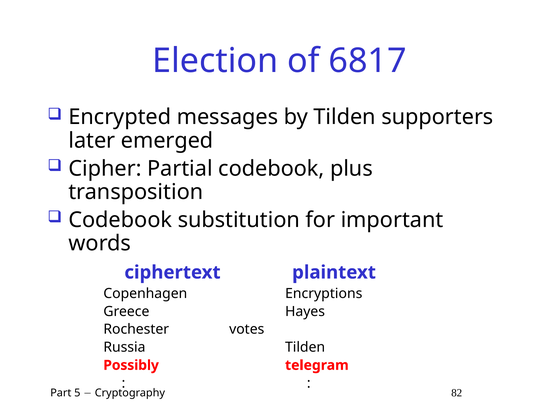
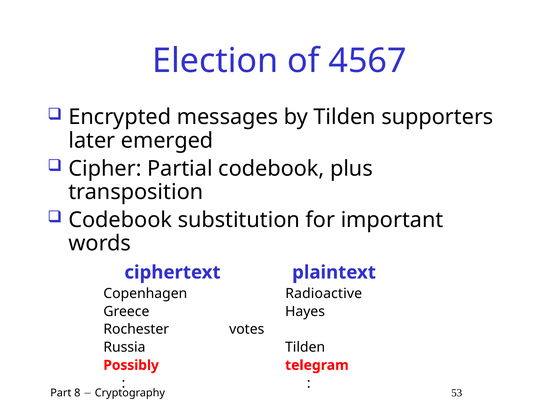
6817: 6817 -> 4567 (368, 61)
Encryptions: Encryptions -> Radioactive (324, 293)
5: 5 -> 8 (77, 392)
82: 82 -> 53 (457, 392)
